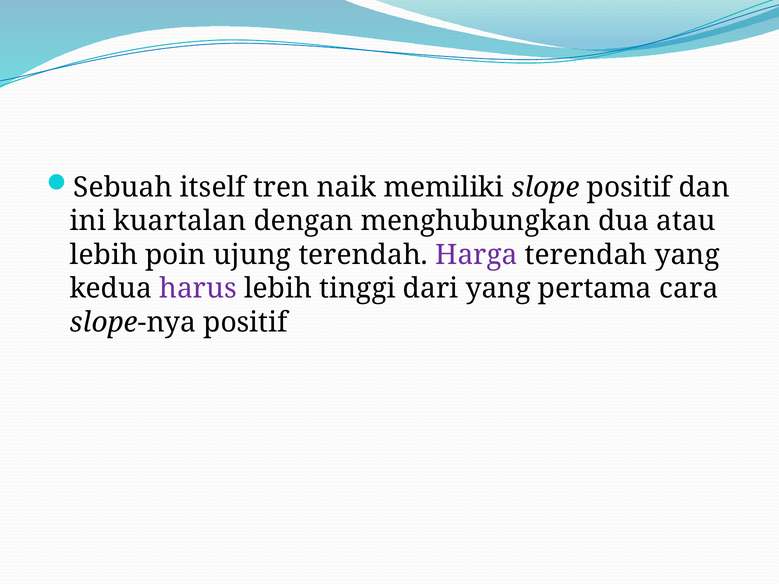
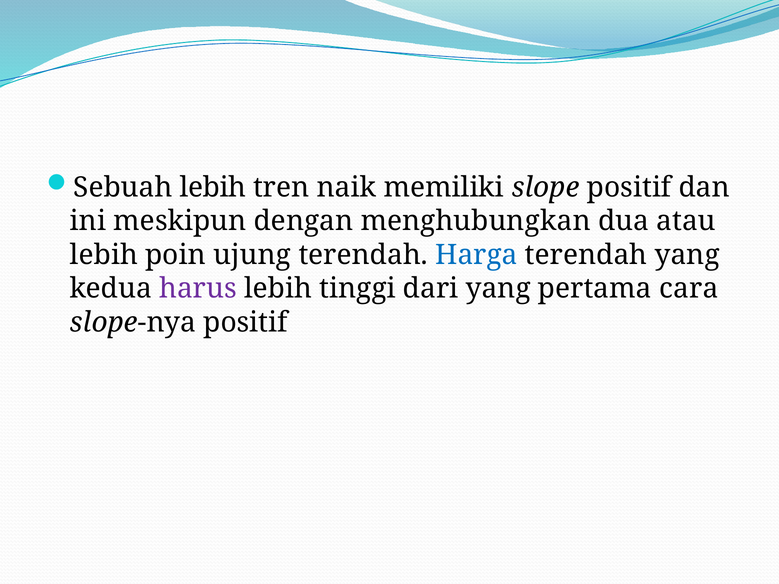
Sebuah itself: itself -> lebih (213, 188)
kuartalan: kuartalan -> meskipun (180, 221)
Harga colour: purple -> blue (476, 255)
